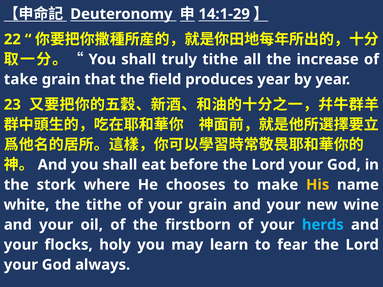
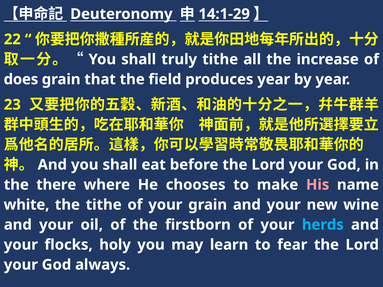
take: take -> does (21, 79)
stork: stork -> there (56, 185)
His colour: yellow -> pink (318, 185)
